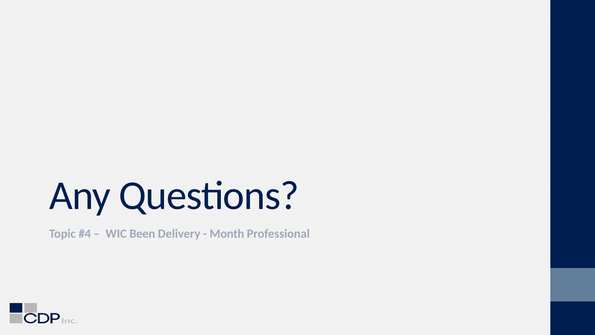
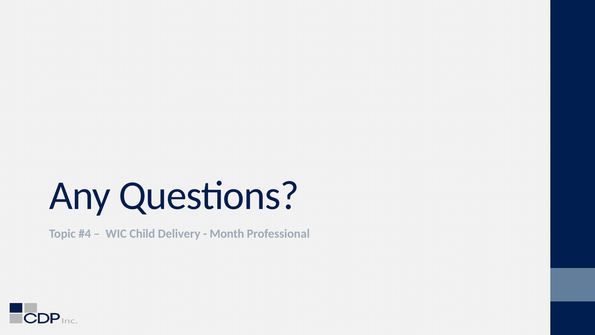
Been: Been -> Child (142, 234)
